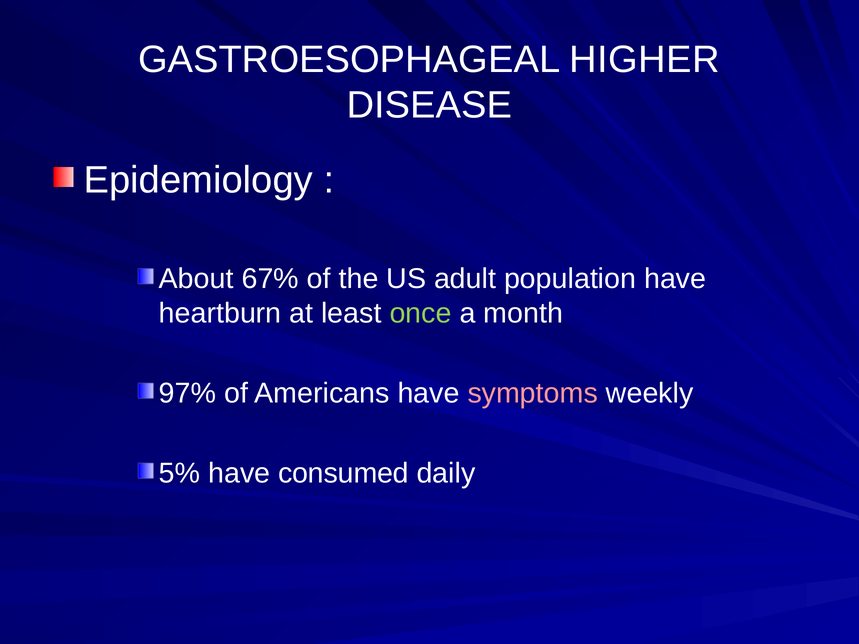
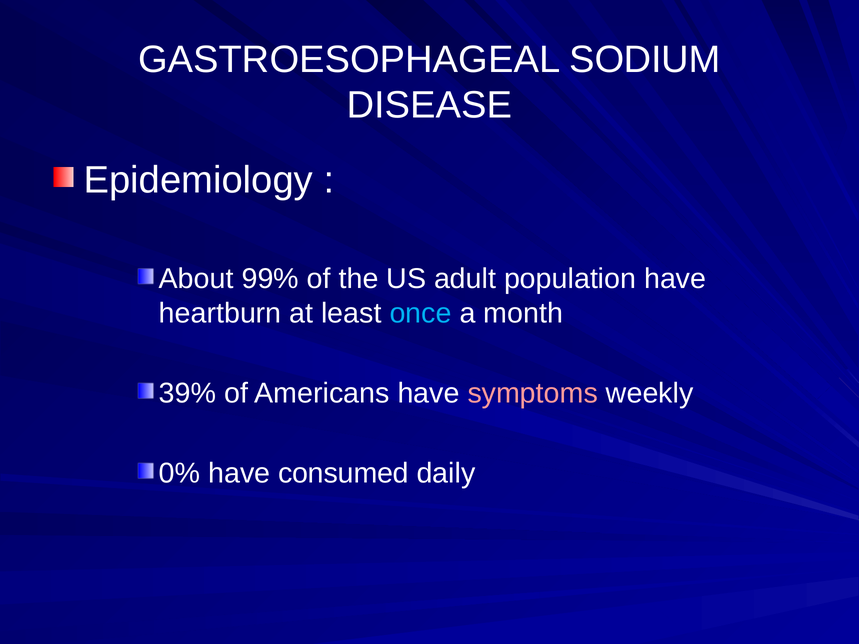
HIGHER: HIGHER -> SODIUM (645, 60)
67%: 67% -> 99% (270, 279)
once colour: light green -> light blue (421, 313)
97%: 97% -> 39% (188, 393)
5%: 5% -> 0% (180, 473)
